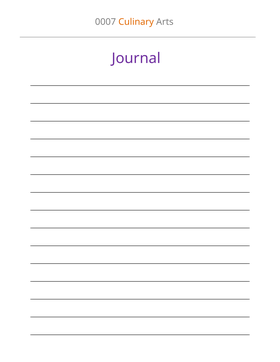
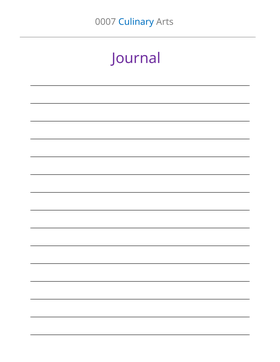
Culinary colour: orange -> blue (136, 22)
